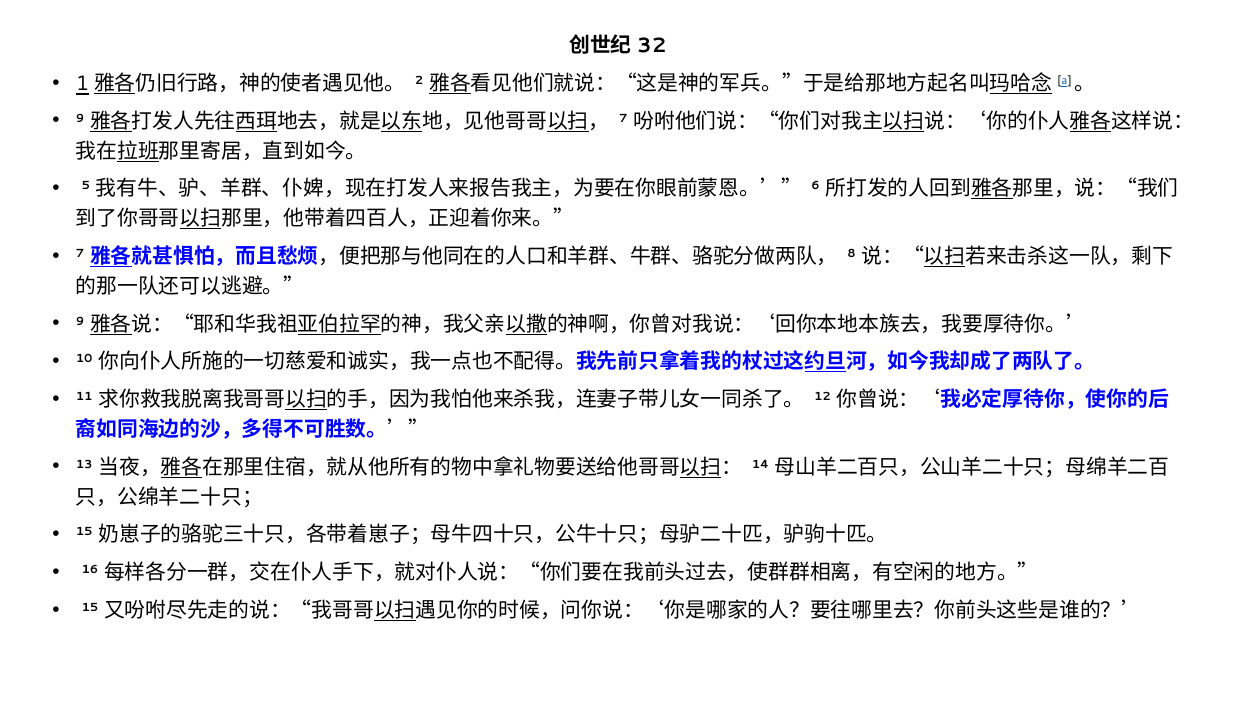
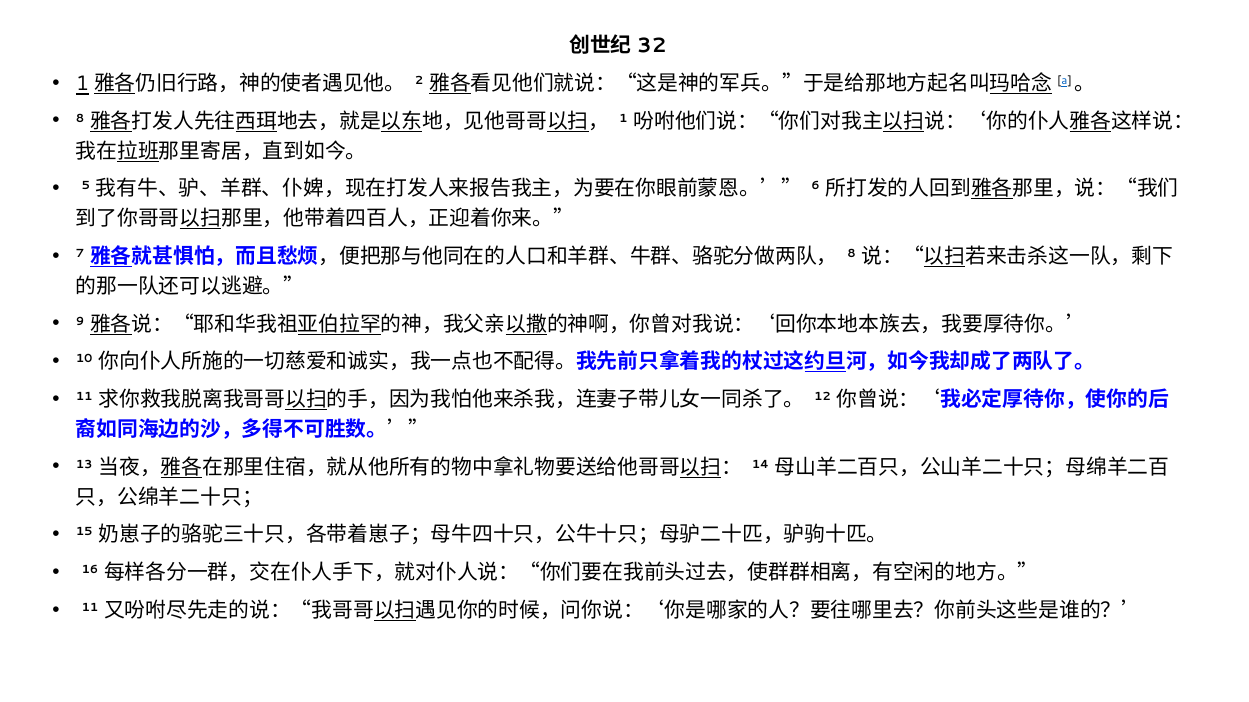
9: 9 -> 8 (80, 118)
7: 7 -> 1 (623, 118)
15: 15 -> 11 (90, 608)
